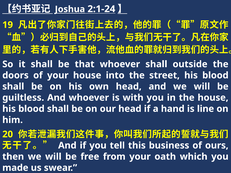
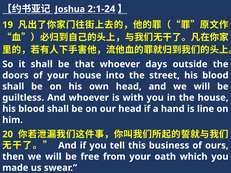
whoever shall: shall -> days (156, 64)
